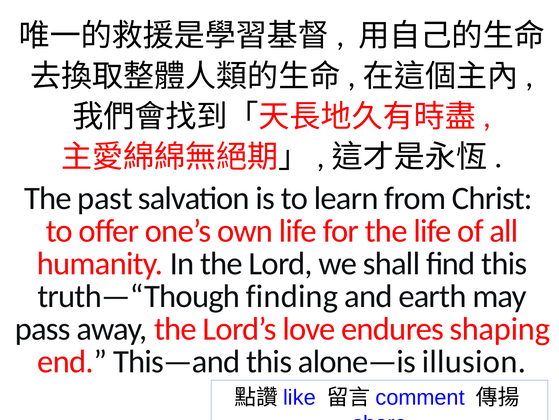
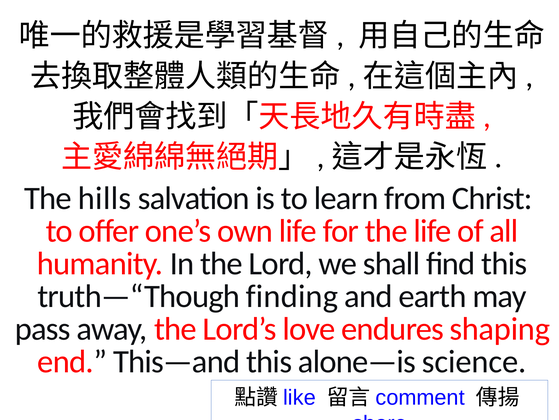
past: past -> hills (105, 198)
illusion: illusion -> science (474, 361)
